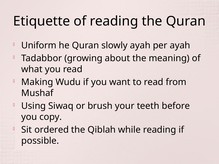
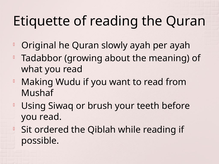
Uniform: Uniform -> Original (39, 46)
copy: copy -> read (51, 117)
